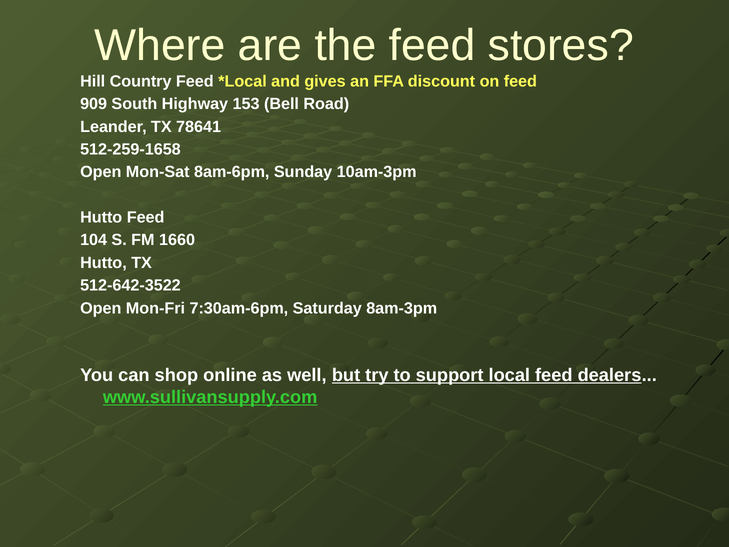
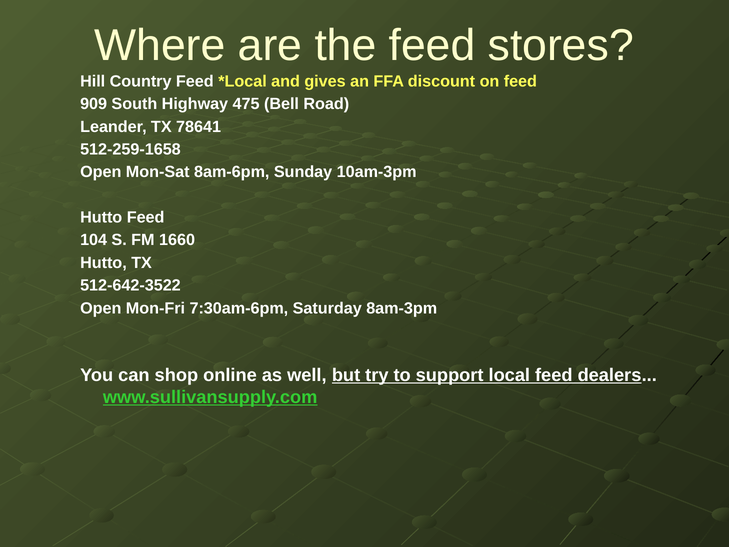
153: 153 -> 475 (246, 104)
